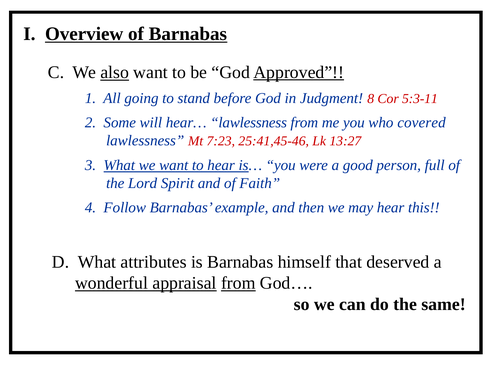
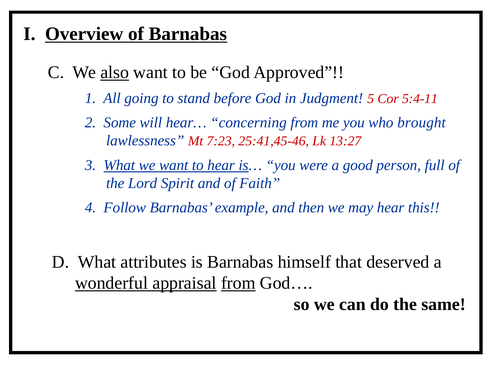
Approved underline: present -> none (299, 72)
8: 8 -> 5 (371, 99)
5:3-11: 5:3-11 -> 5:4-11 (420, 99)
hear… lawlessness: lawlessness -> concerning (249, 123)
covered: covered -> brought (422, 123)
